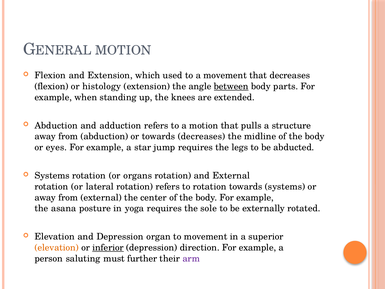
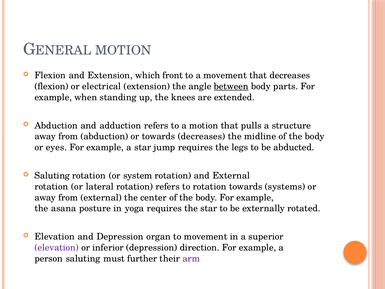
used: used -> front (173, 75)
histology: histology -> electrical (102, 86)
Systems: Systems -> Saluting (52, 176)
organs: organs -> system (138, 176)
the sole: sole -> star (209, 208)
elevation colour: orange -> purple (57, 247)
inferior underline: present -> none (108, 247)
